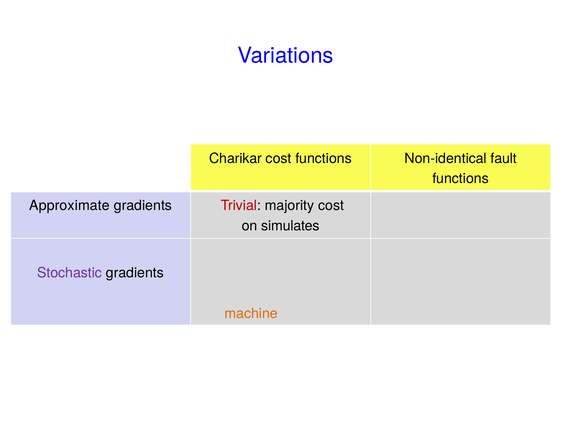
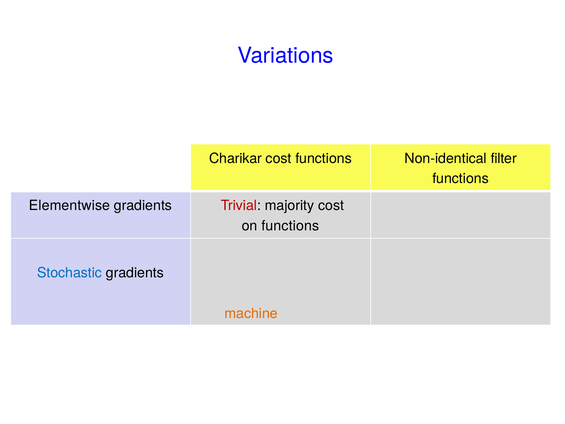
fault: fault -> filter (504, 158)
Approximate: Approximate -> Elementwise (70, 205)
on simulates: simulates -> functions (290, 226)
Stochastic colour: purple -> blue (70, 273)
